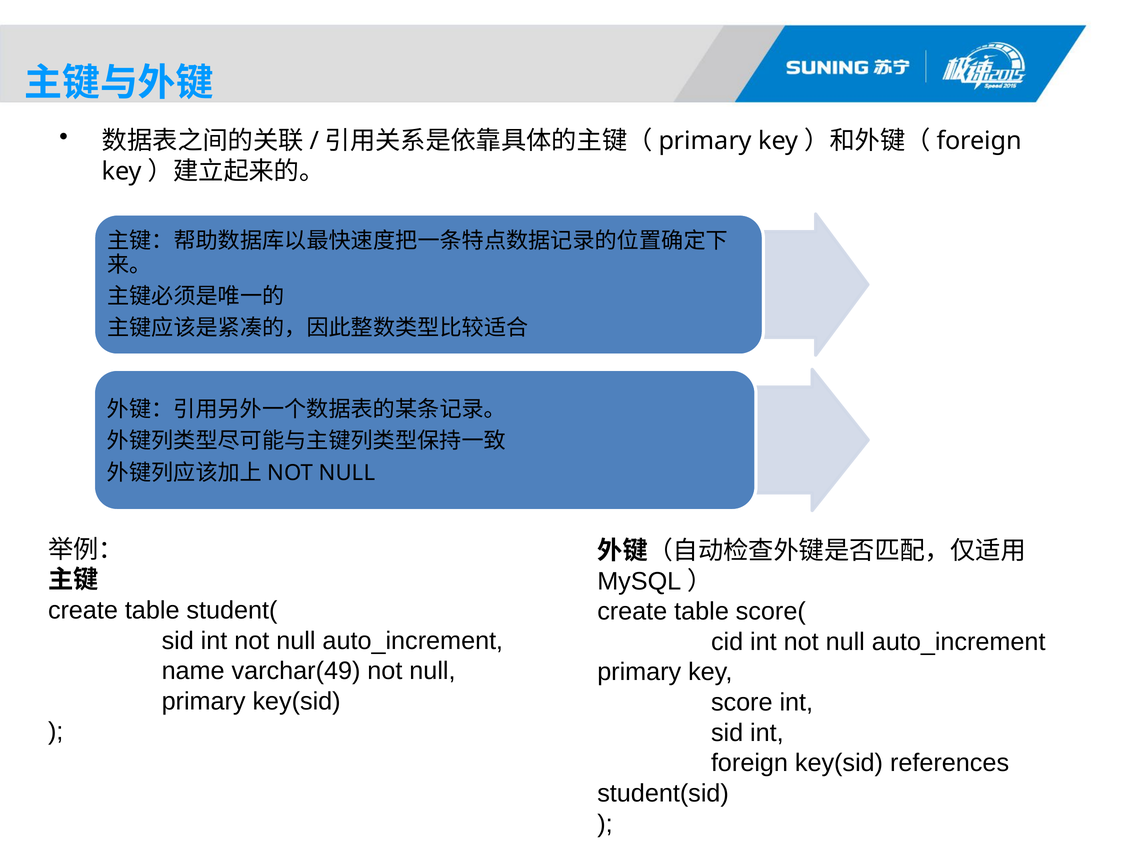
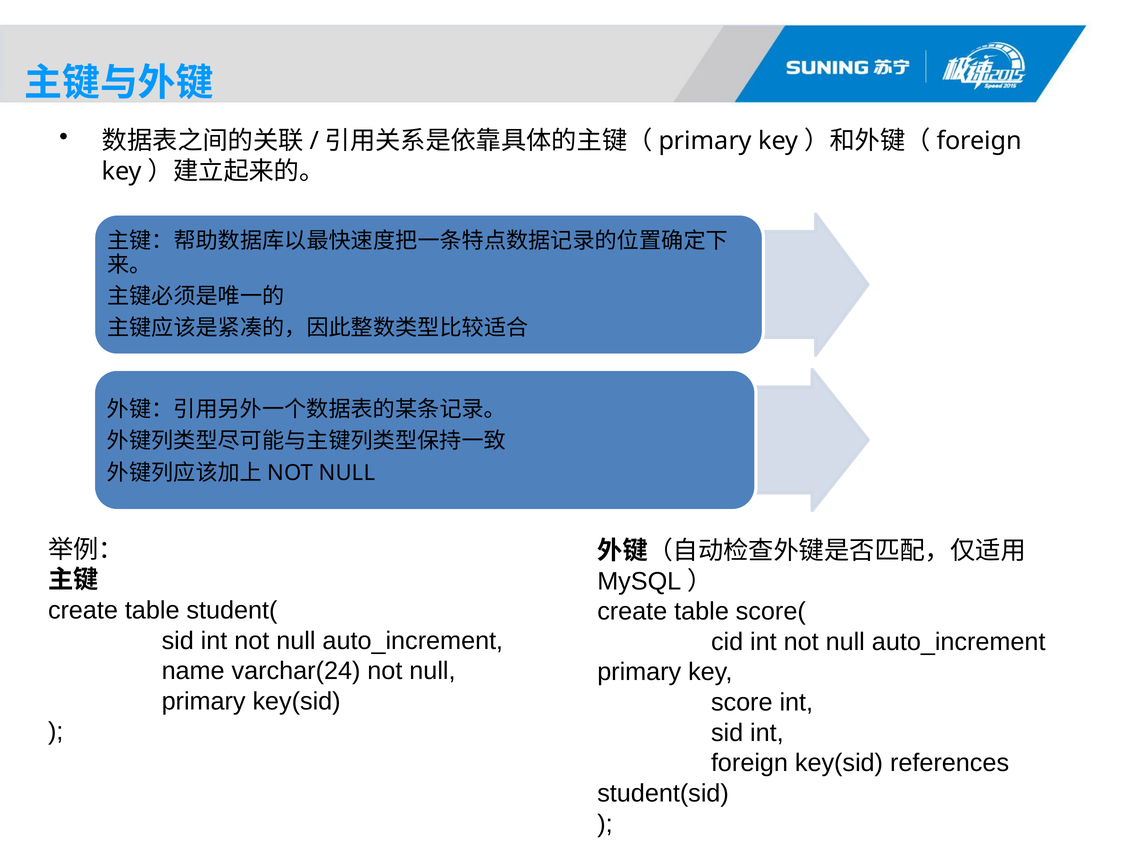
varchar(49: varchar(49 -> varchar(24 (296, 671)
